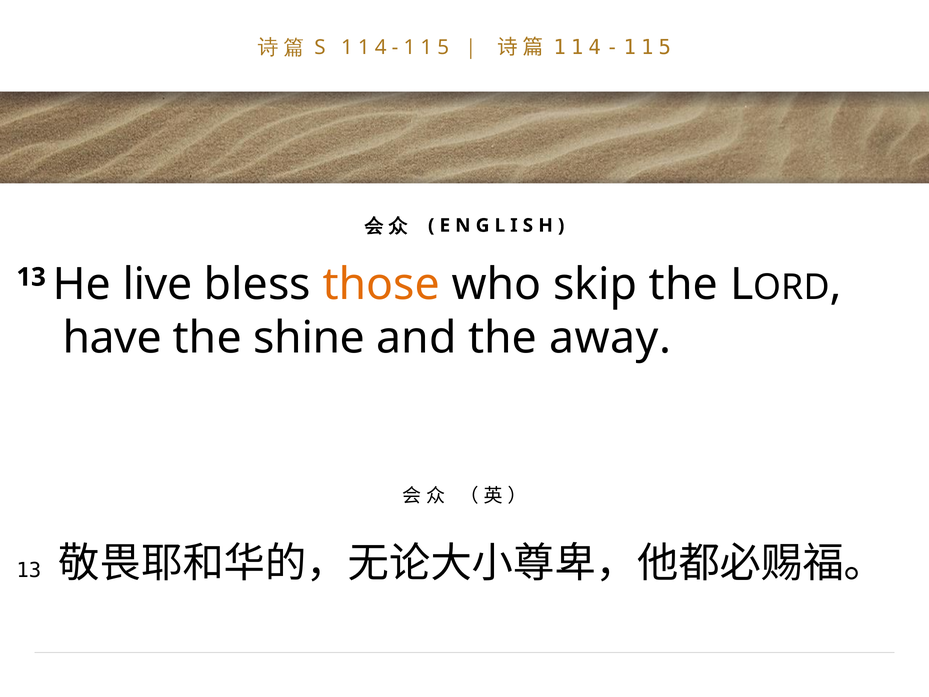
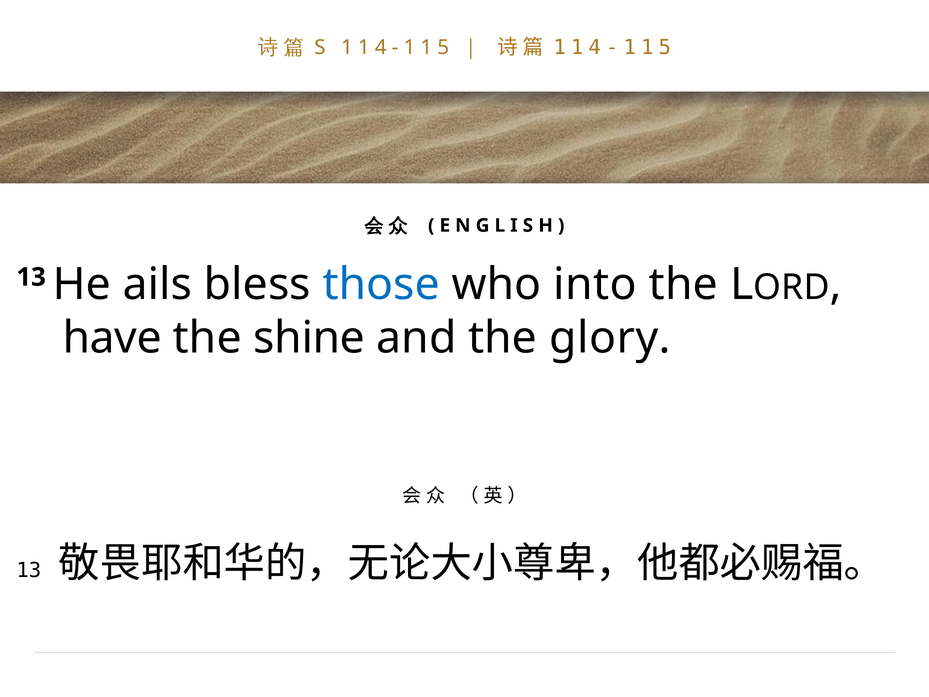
live: live -> ails (157, 284)
those colour: orange -> blue (381, 284)
skip: skip -> into (595, 284)
away: away -> glory (610, 338)
